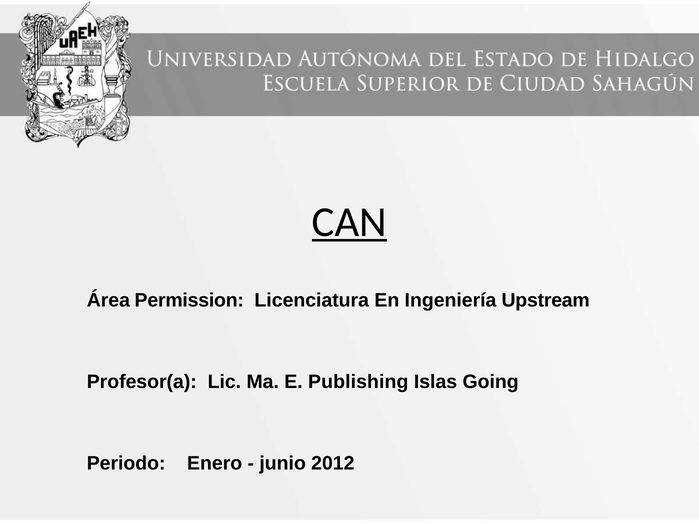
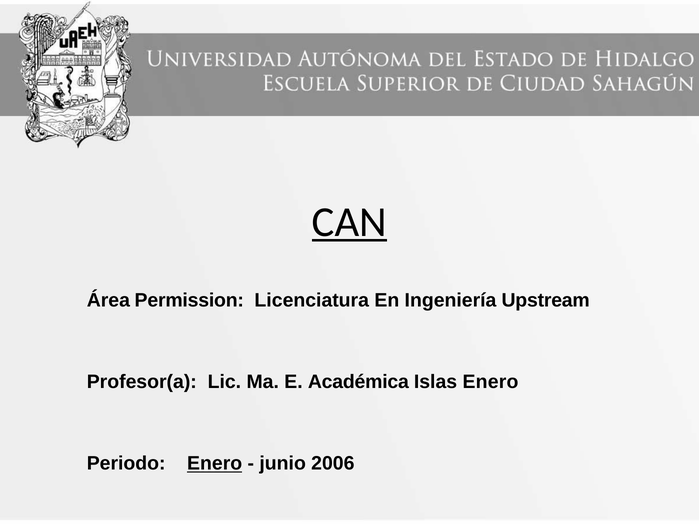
Publishing: Publishing -> Académica (358, 382)
Islas Going: Going -> Enero (490, 382)
Enero underline: none -> present (215, 464)
2012: 2012 -> 2006 (333, 464)
